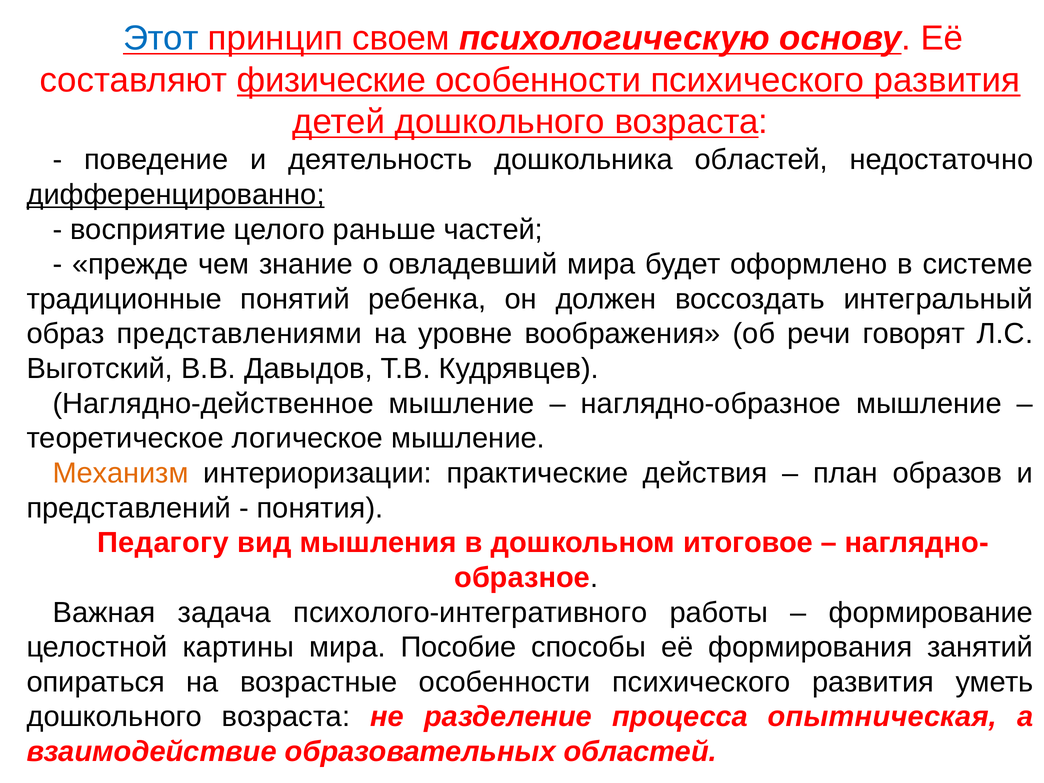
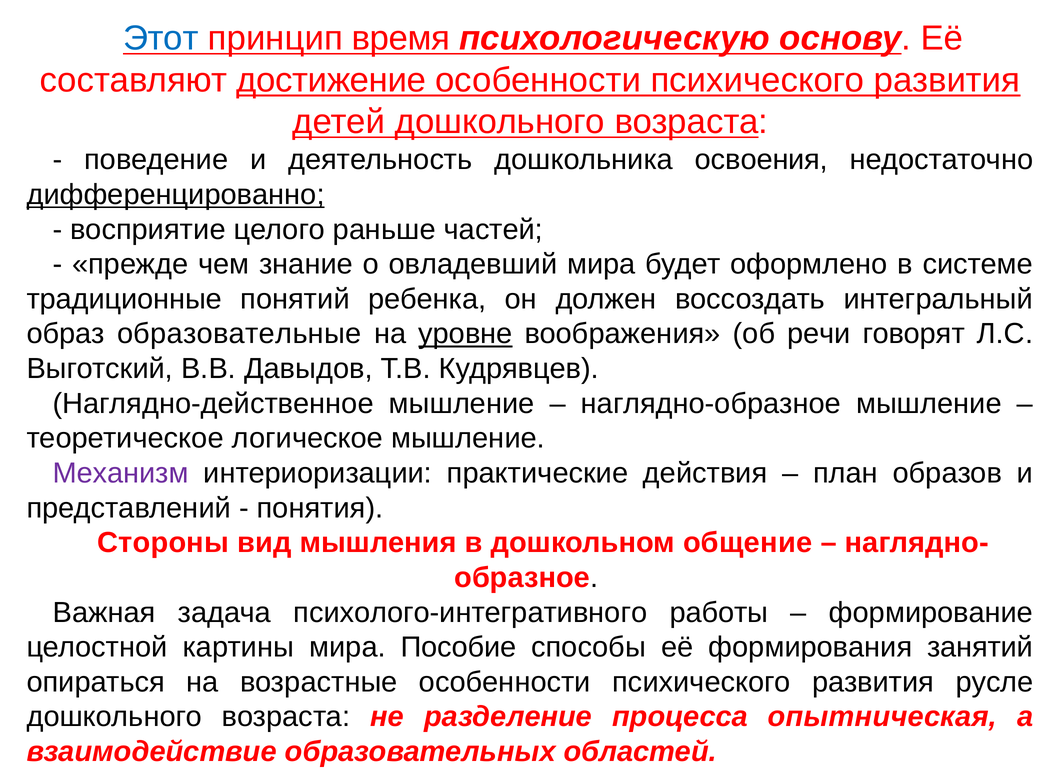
своем: своем -> время (401, 38)
физические: физические -> достижение (331, 80)
дошкольника областей: областей -> освоения (761, 160)
представлениями: представлениями -> образовательные (239, 334)
уровне underline: none -> present (465, 334)
Механизм colour: orange -> purple (121, 473)
Педагогу: Педагогу -> Стороны (163, 543)
итоговое: итоговое -> общение (748, 543)
уметь: уметь -> русле (994, 682)
